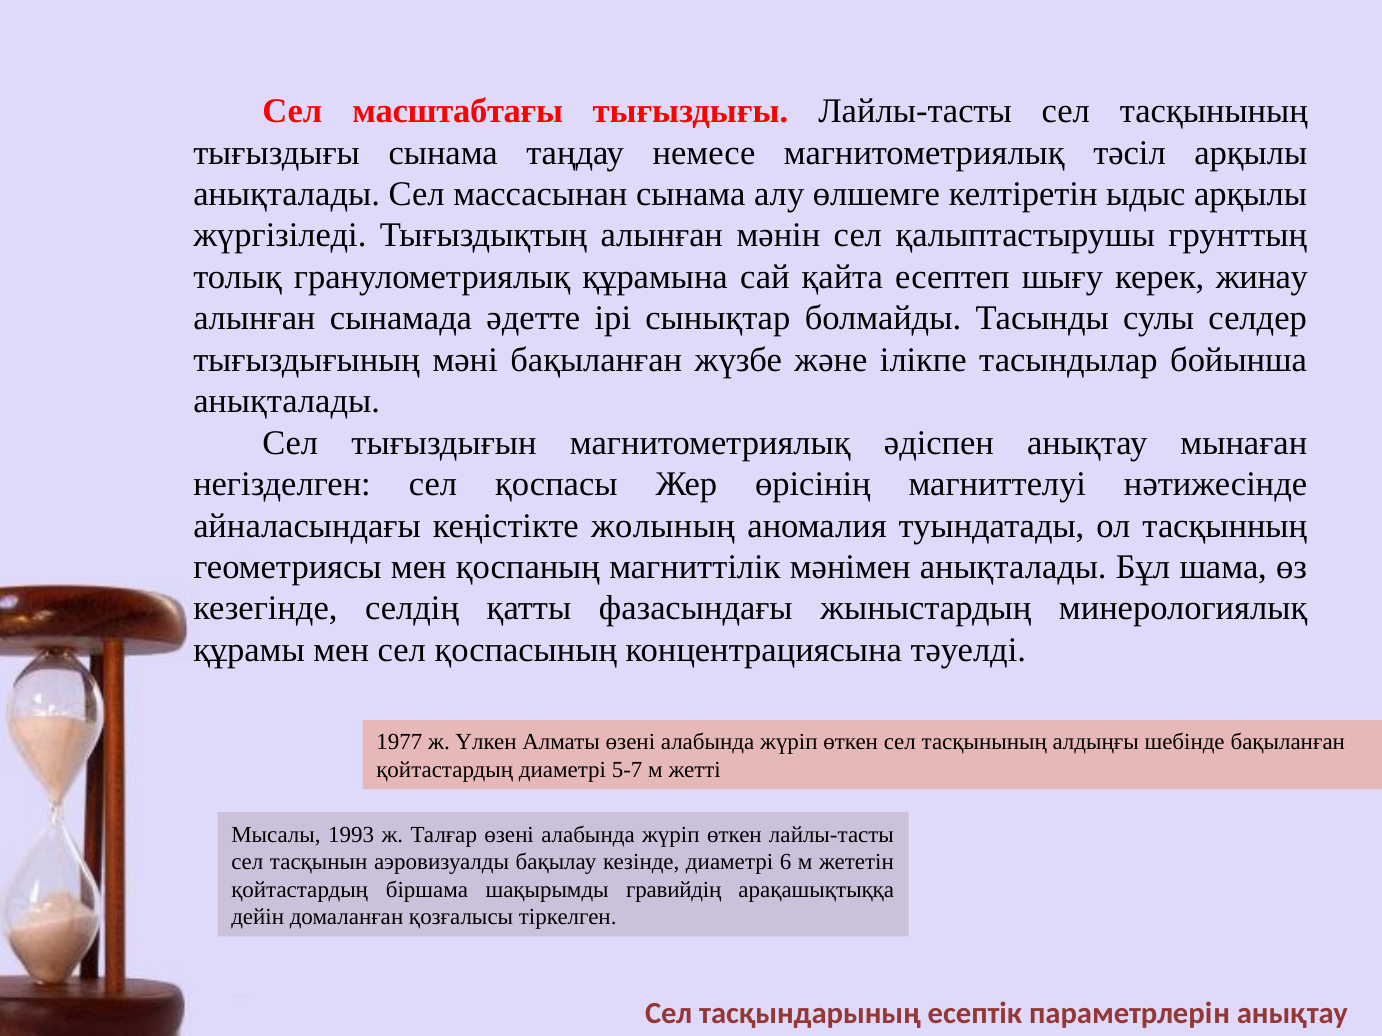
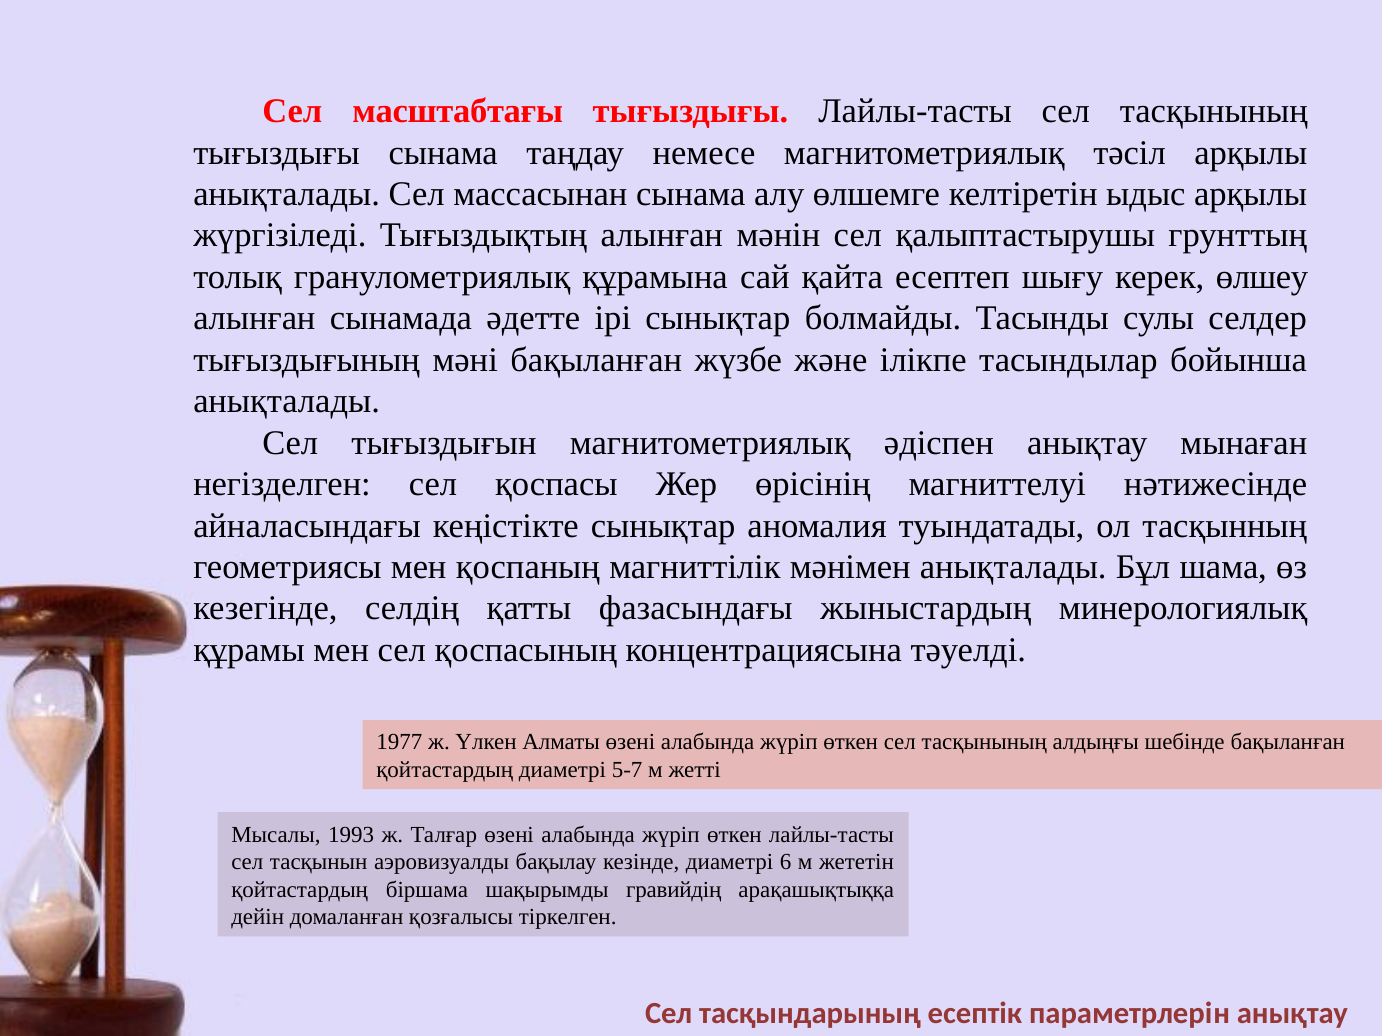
жинау: жинау -> өлшеу (1262, 277)
кеңістікте жолының: жолының -> сынықтар (663, 526)
